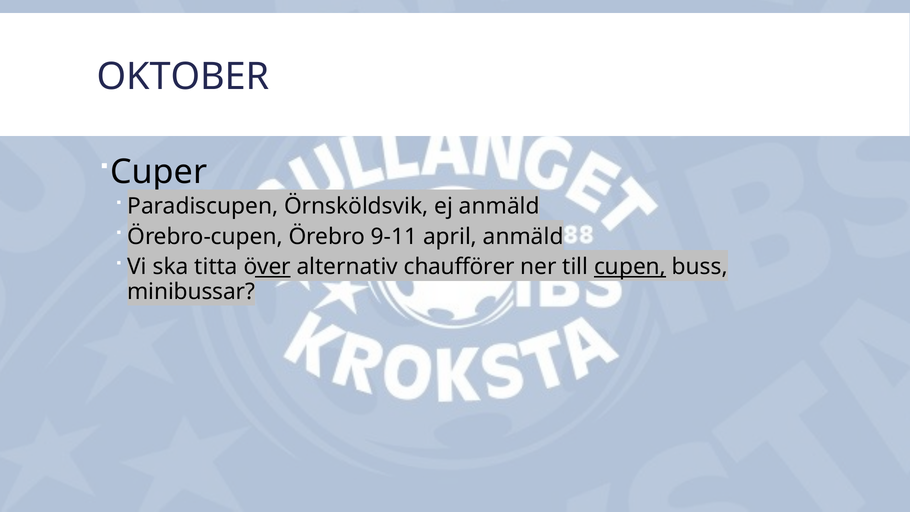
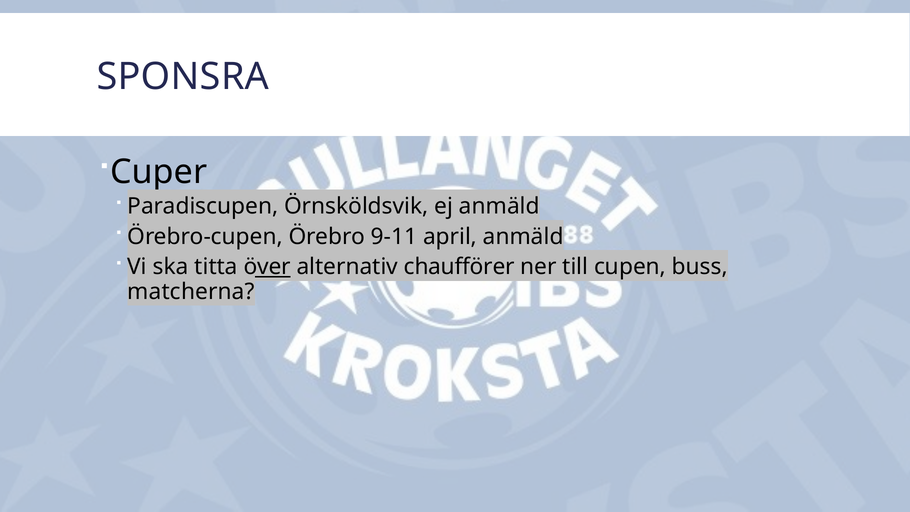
OKTOBER: OKTOBER -> SPONSRA (183, 77)
cupen underline: present -> none (630, 267)
minibussar: minibussar -> matcherna (191, 291)
